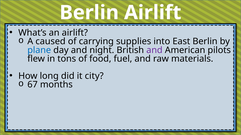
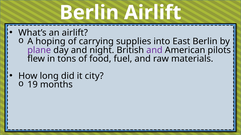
caused: caused -> hoping (51, 42)
plane colour: blue -> purple (39, 50)
67: 67 -> 19 (33, 85)
